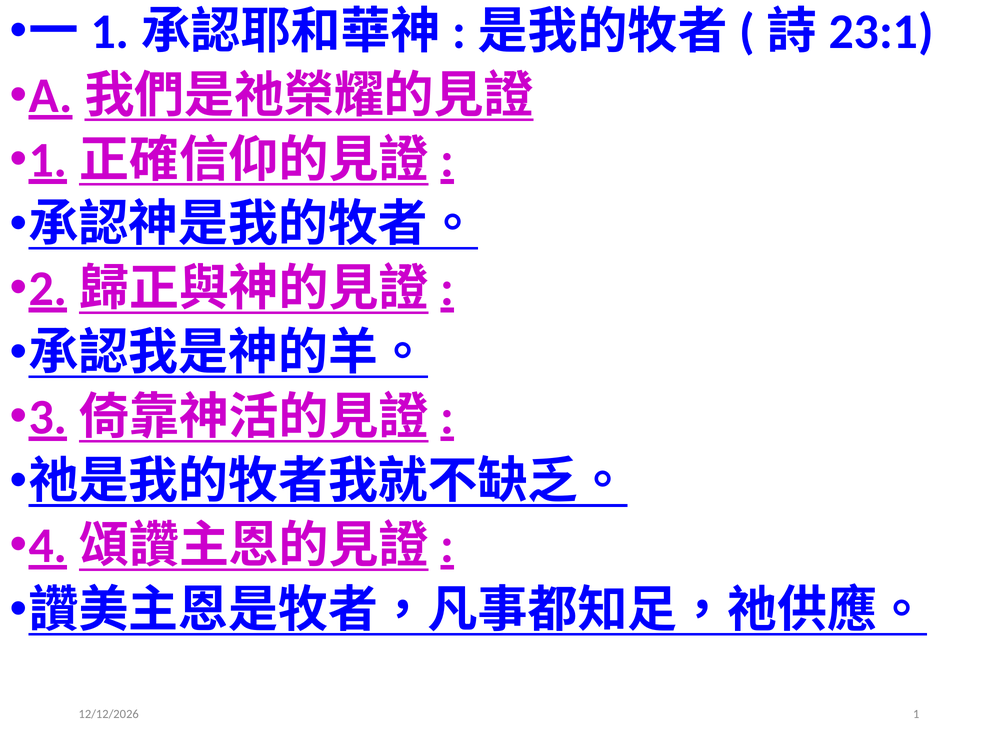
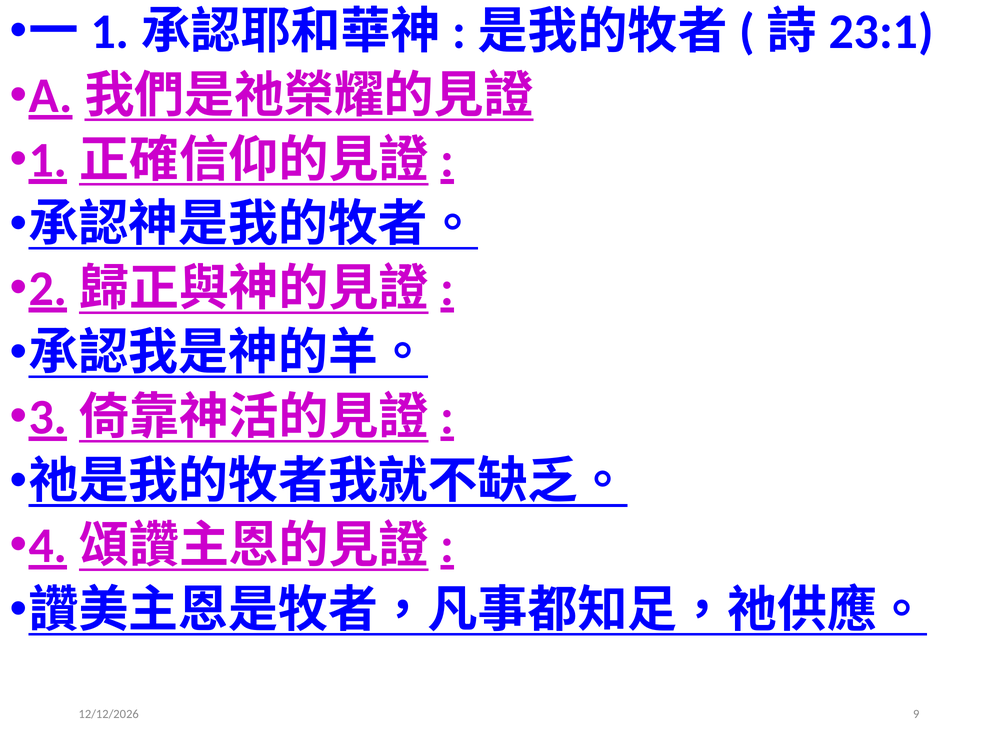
1: 1 -> 9 (916, 714)
